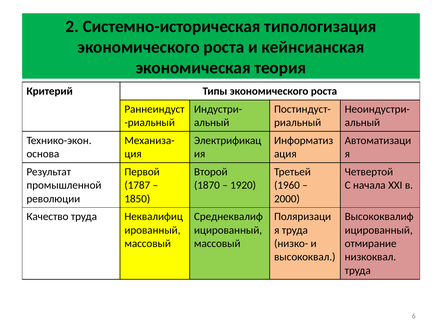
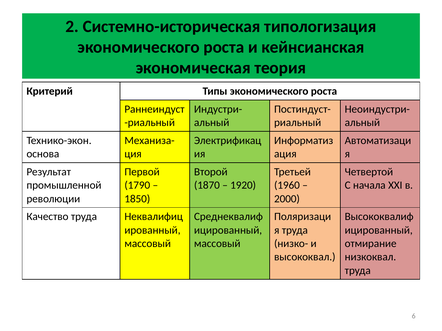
1787: 1787 -> 1790 (137, 186)
